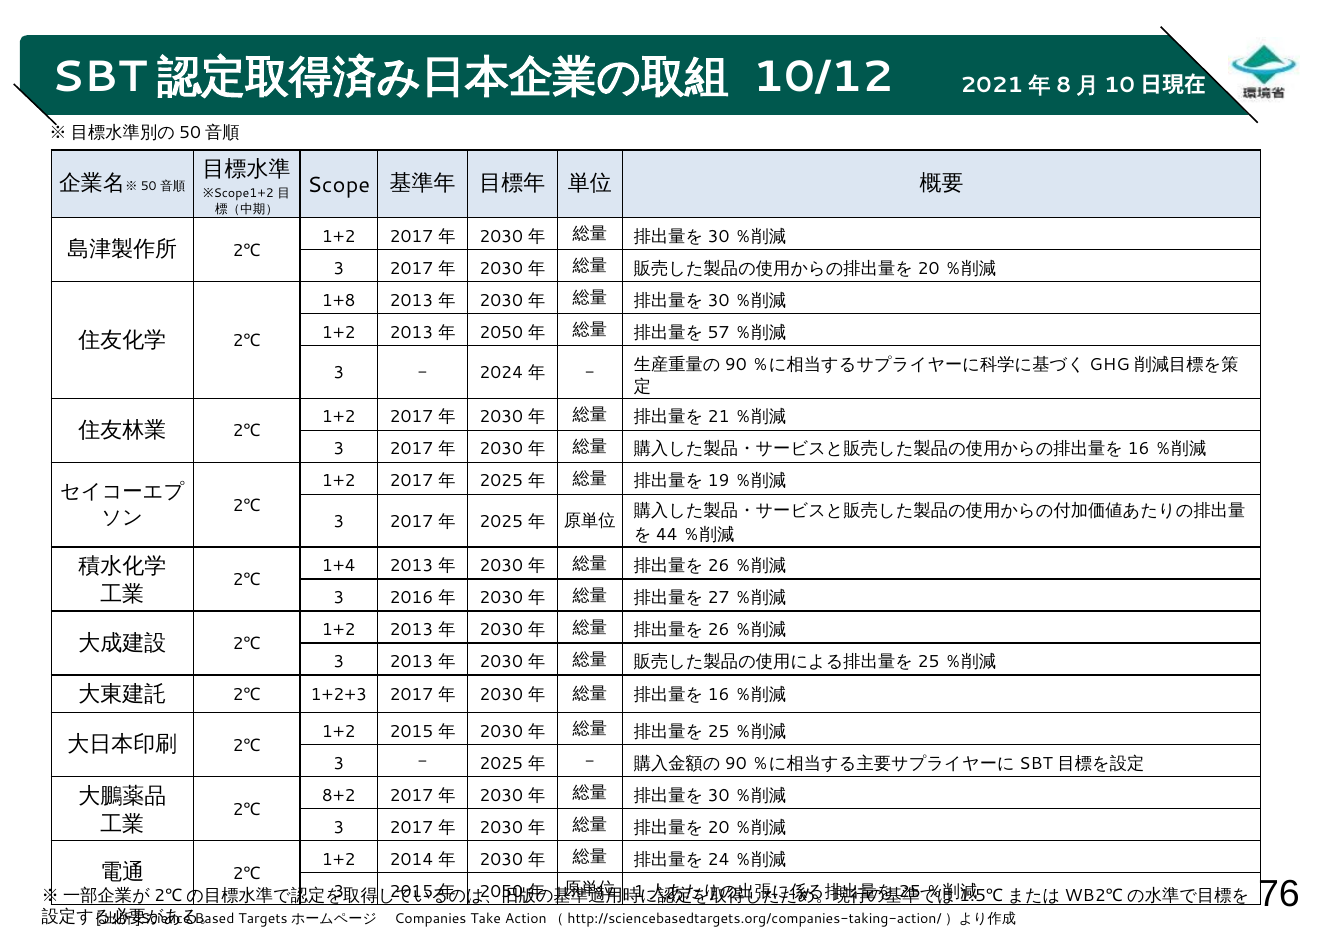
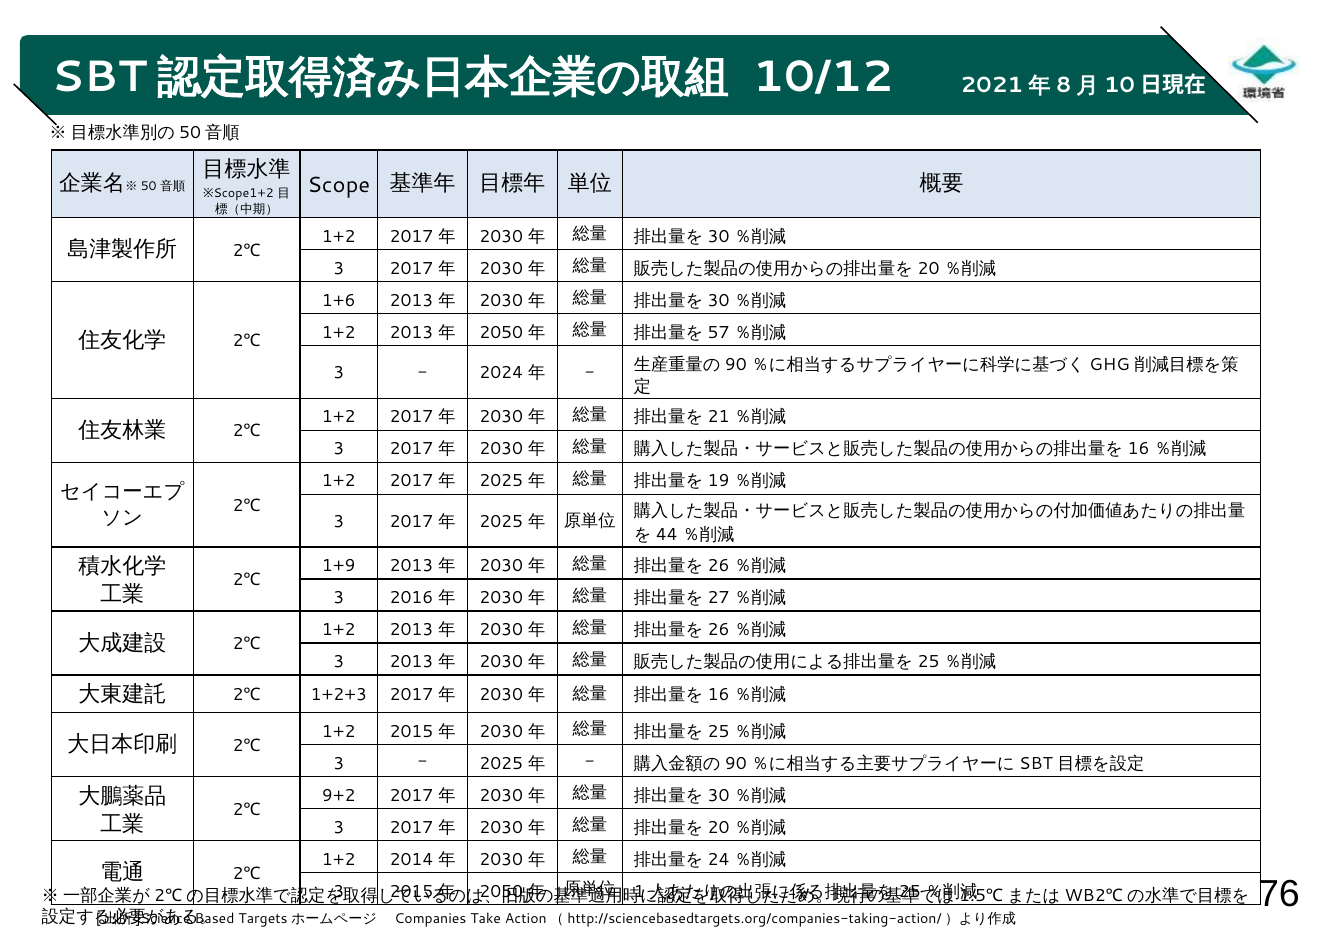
1+8: 1+8 -> 1+6 (339, 301)
1+4: 1+4 -> 1+9 (339, 566)
8+2: 8+2 -> 9+2 (339, 796)
